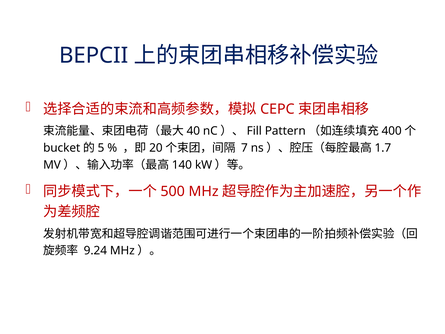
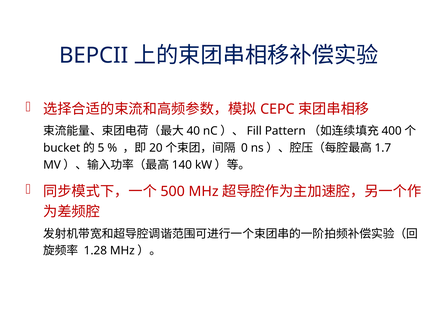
7: 7 -> 0 (244, 148)
9.24: 9.24 -> 1.28 (95, 251)
